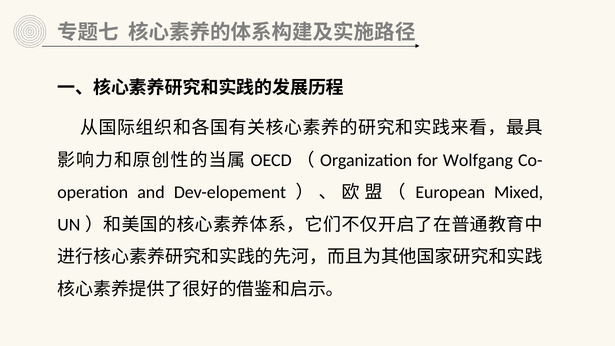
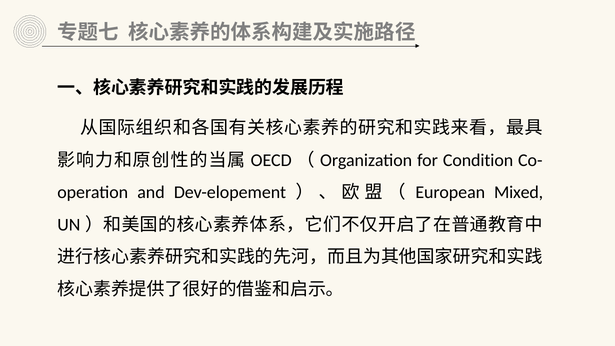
Wolfgang: Wolfgang -> Condition (478, 160)
